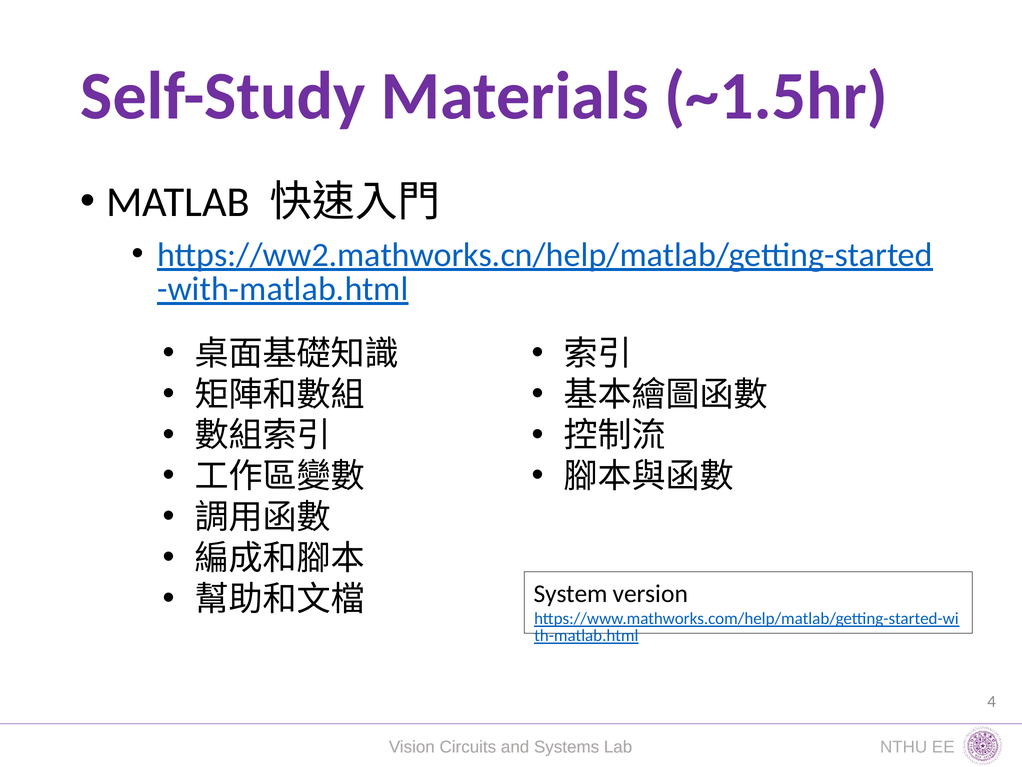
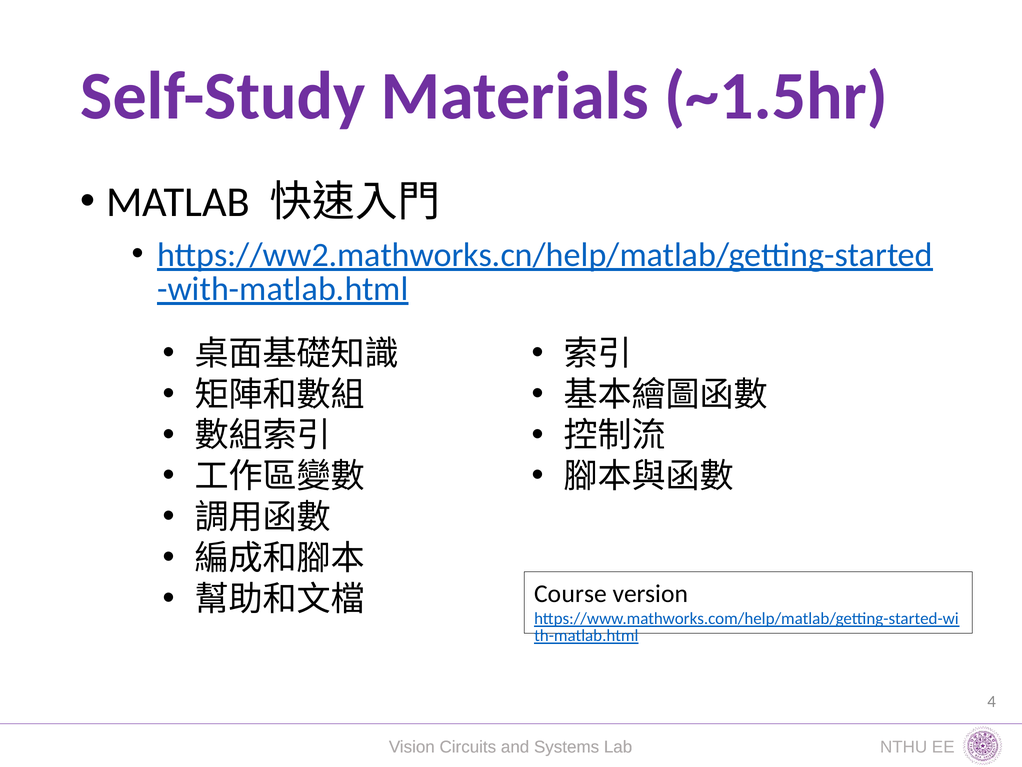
System: System -> Course (571, 593)
